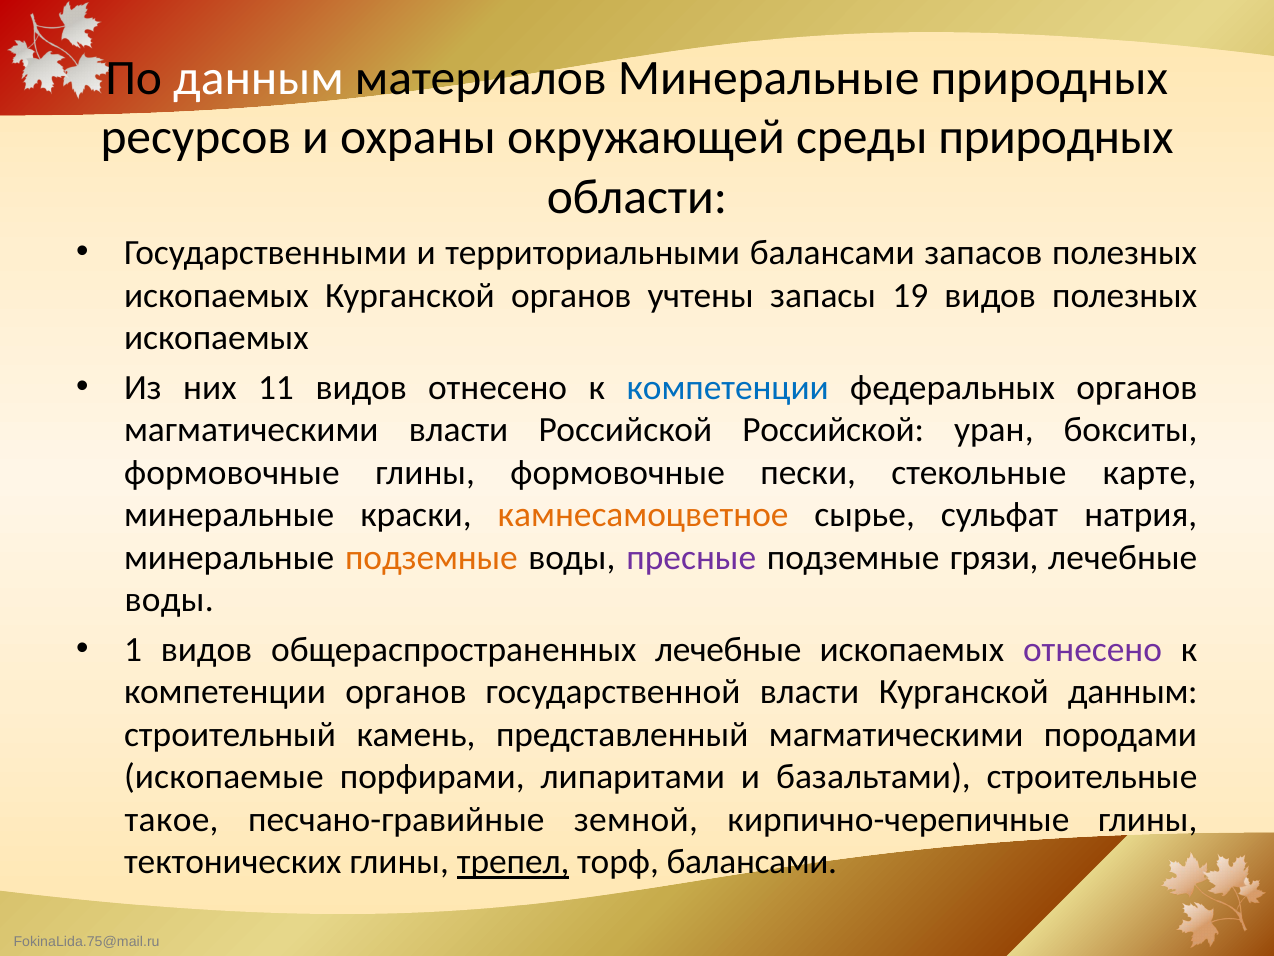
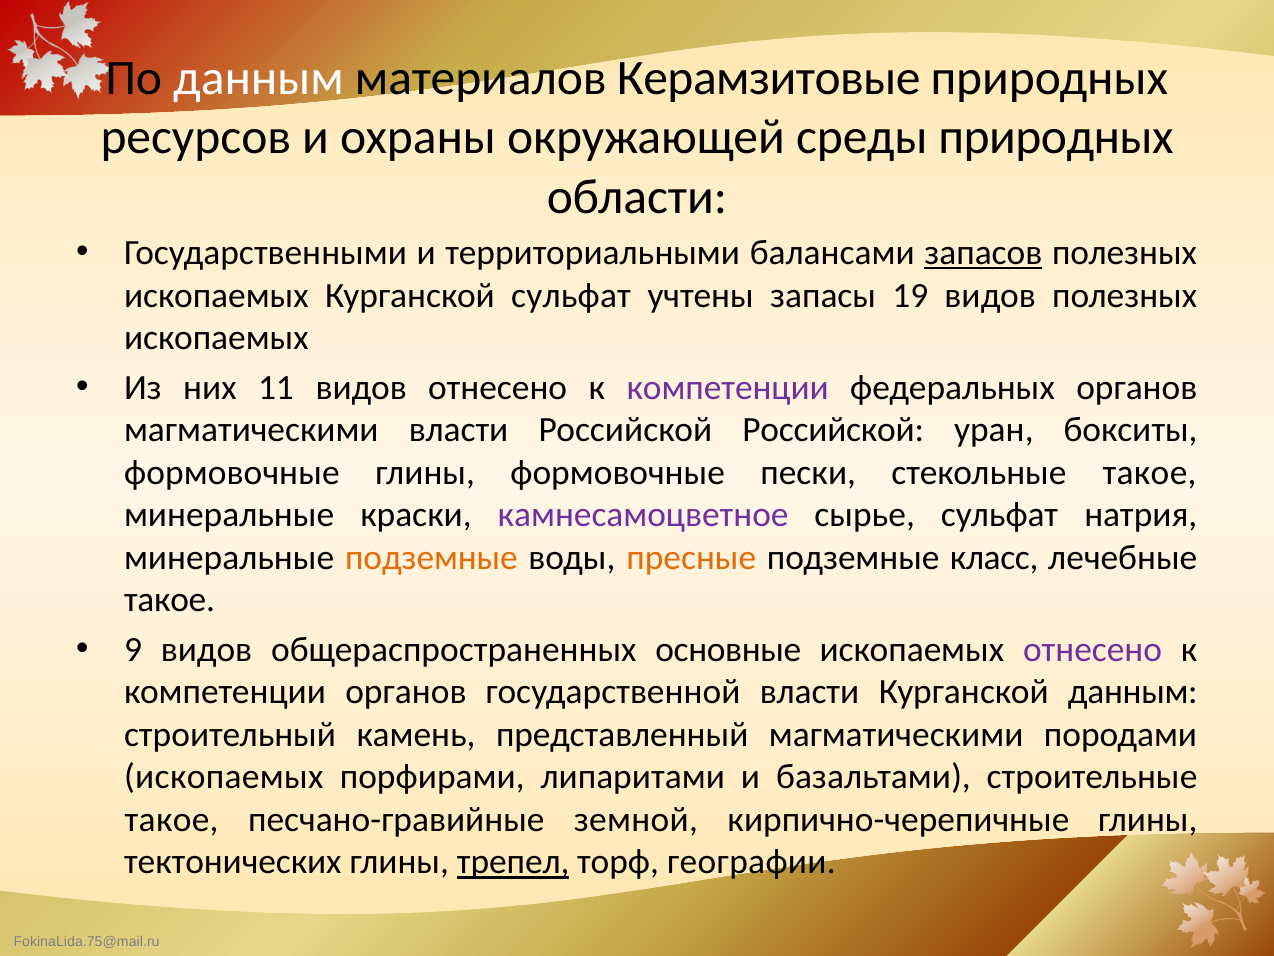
материалов Минеральные: Минеральные -> Керамзитовые (769, 78)
запасов underline: none -> present (983, 253)
Курганской органов: органов -> сульфат (571, 295)
компетенции colour: blue -> purple (728, 387)
стекольные карте: карте -> такое (1150, 472)
камнесамоцветное colour: orange -> purple (643, 515)
пресные colour: purple -> orange (691, 557)
грязи: грязи -> класс (994, 557)
воды: воды -> такое (170, 600)
1: 1 -> 9 (133, 649)
общераспространенных лечебные: лечебные -> основные (728, 649)
ископаемые: ископаемые -> ископаемых (224, 777)
торф балансами: балансами -> географии (752, 862)
